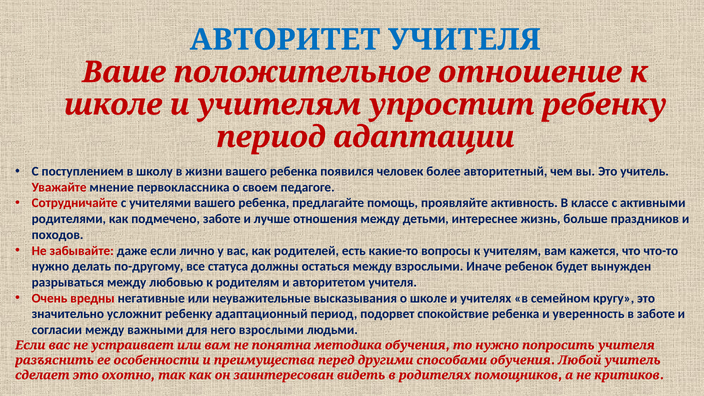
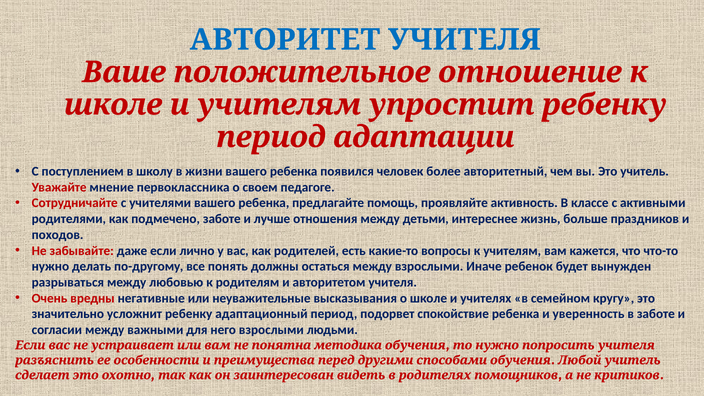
статуса: статуса -> понять (228, 267)
